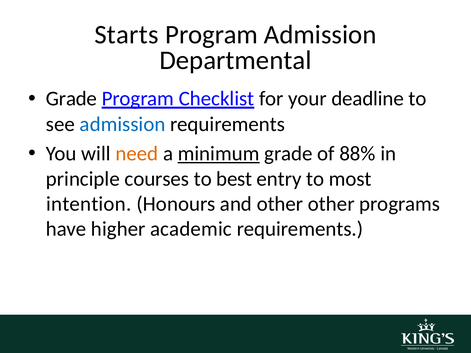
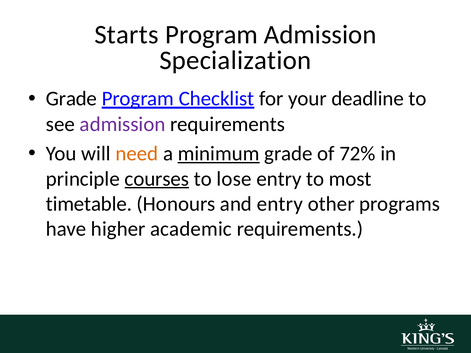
Departmental: Departmental -> Specialization (235, 60)
admission colour: blue -> purple (123, 124)
88%: 88% -> 72% (357, 154)
courses underline: none -> present (157, 179)
best: best -> lose (234, 179)
intention: intention -> timetable (89, 204)
and other: other -> entry (280, 204)
